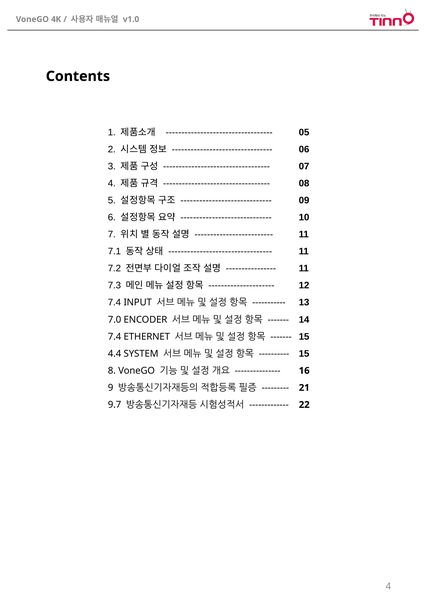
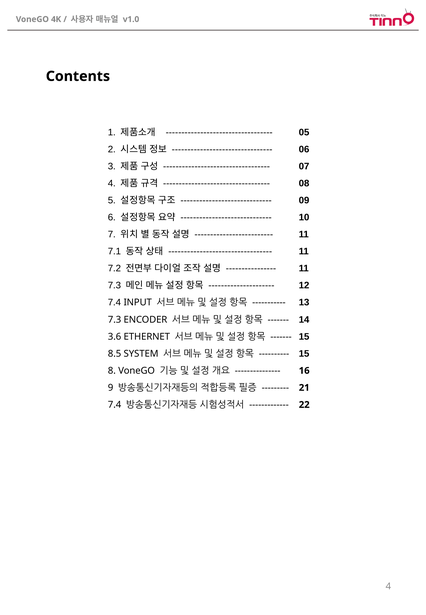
7.0: 7.0 -> 7.3 (115, 320)
7.4: 7.4 -> 3.6 (115, 337)
4.4: 4.4 -> 8.5 (115, 354)
9.7: 9.7 -> 7.4 (115, 405)
